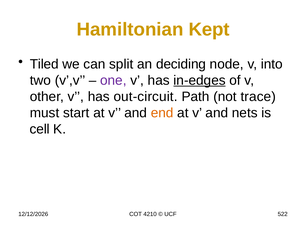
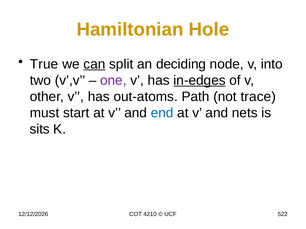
Kept: Kept -> Hole (209, 30)
Tiled: Tiled -> True (44, 64)
can underline: none -> present (94, 64)
out-circuit: out-circuit -> out-atoms (146, 97)
end colour: orange -> blue (162, 113)
cell: cell -> sits (40, 129)
